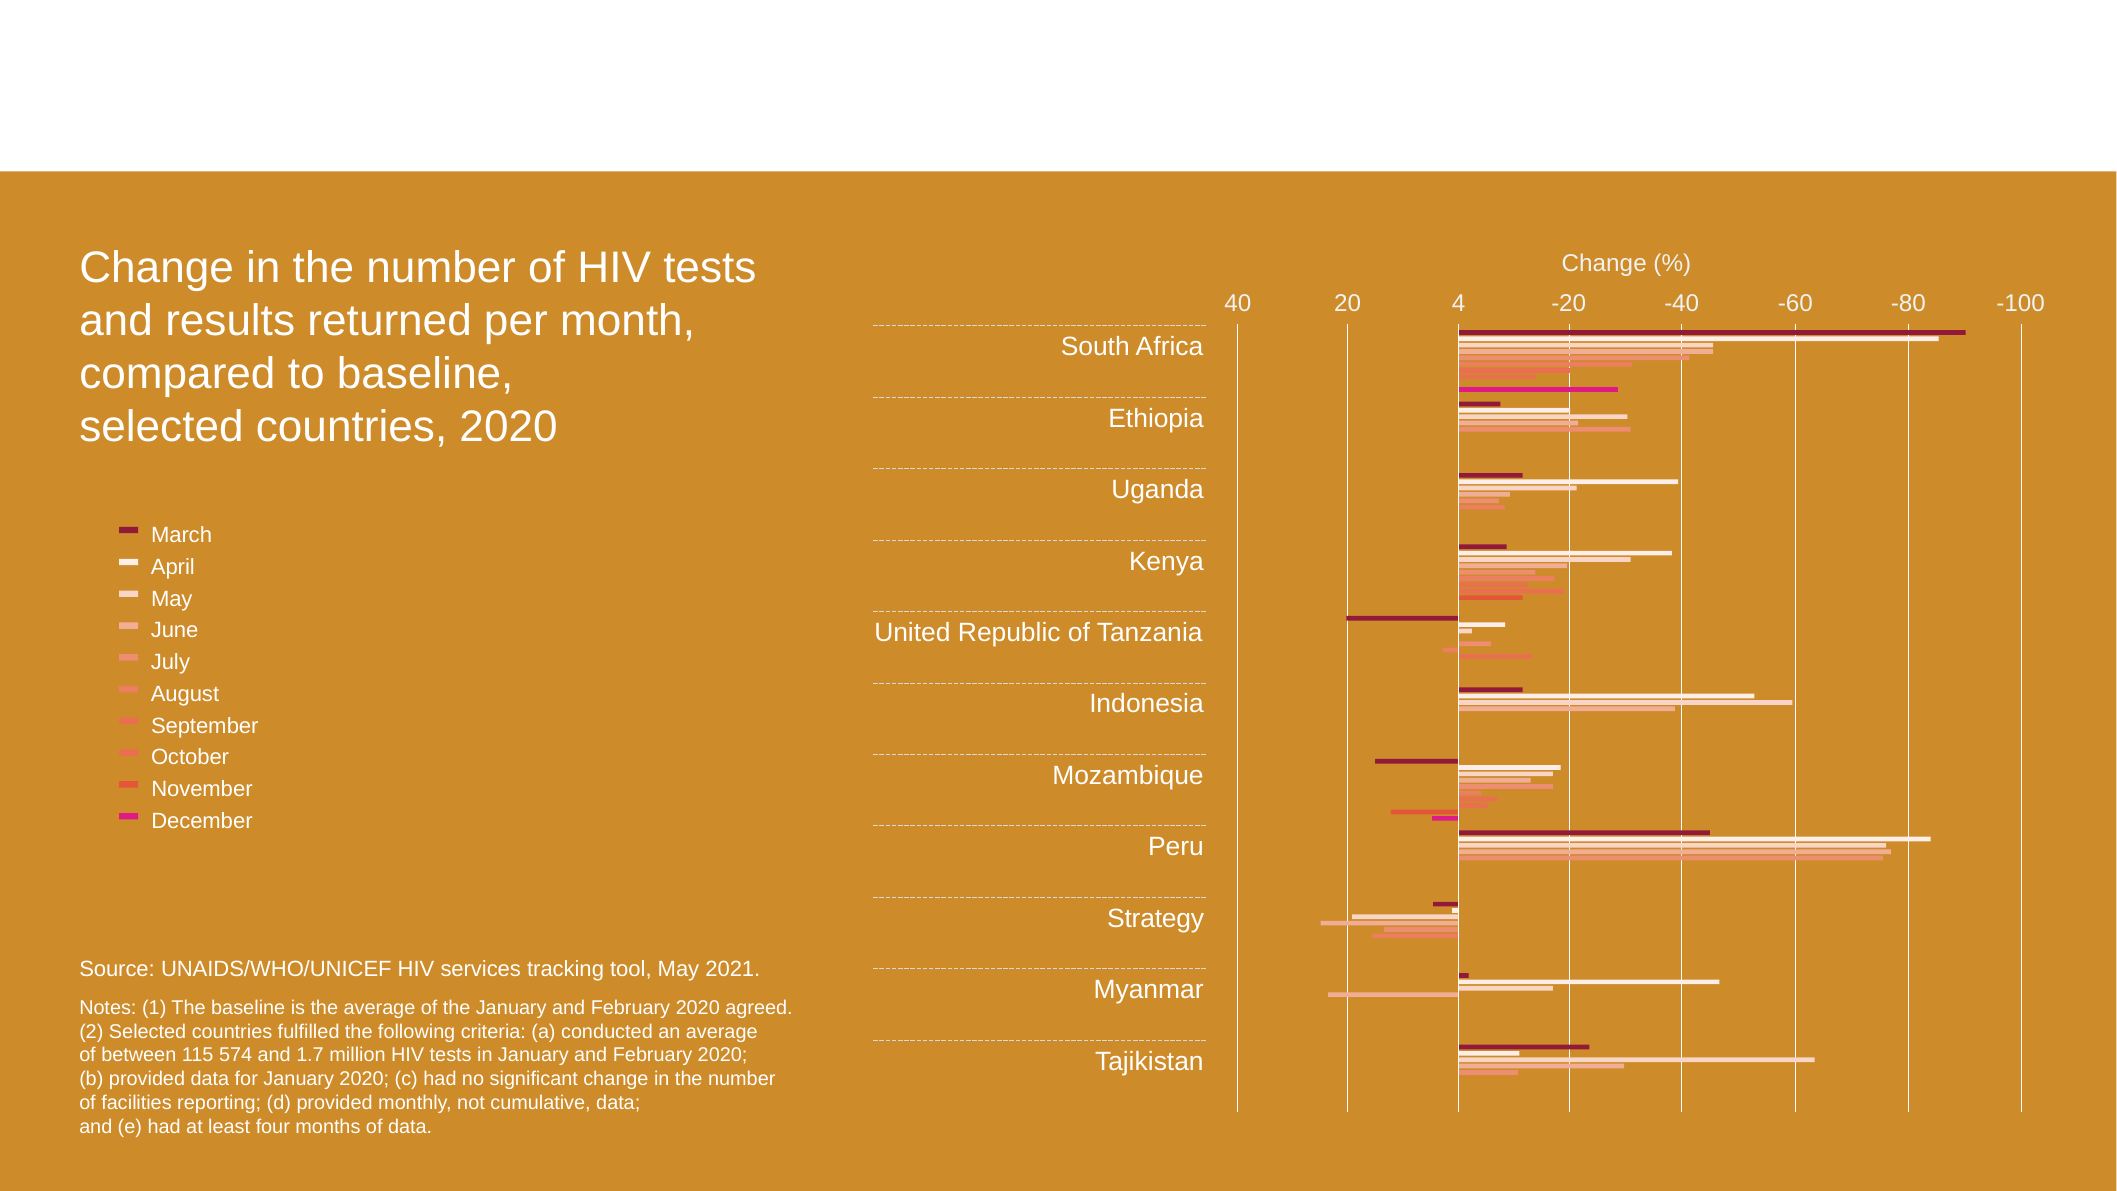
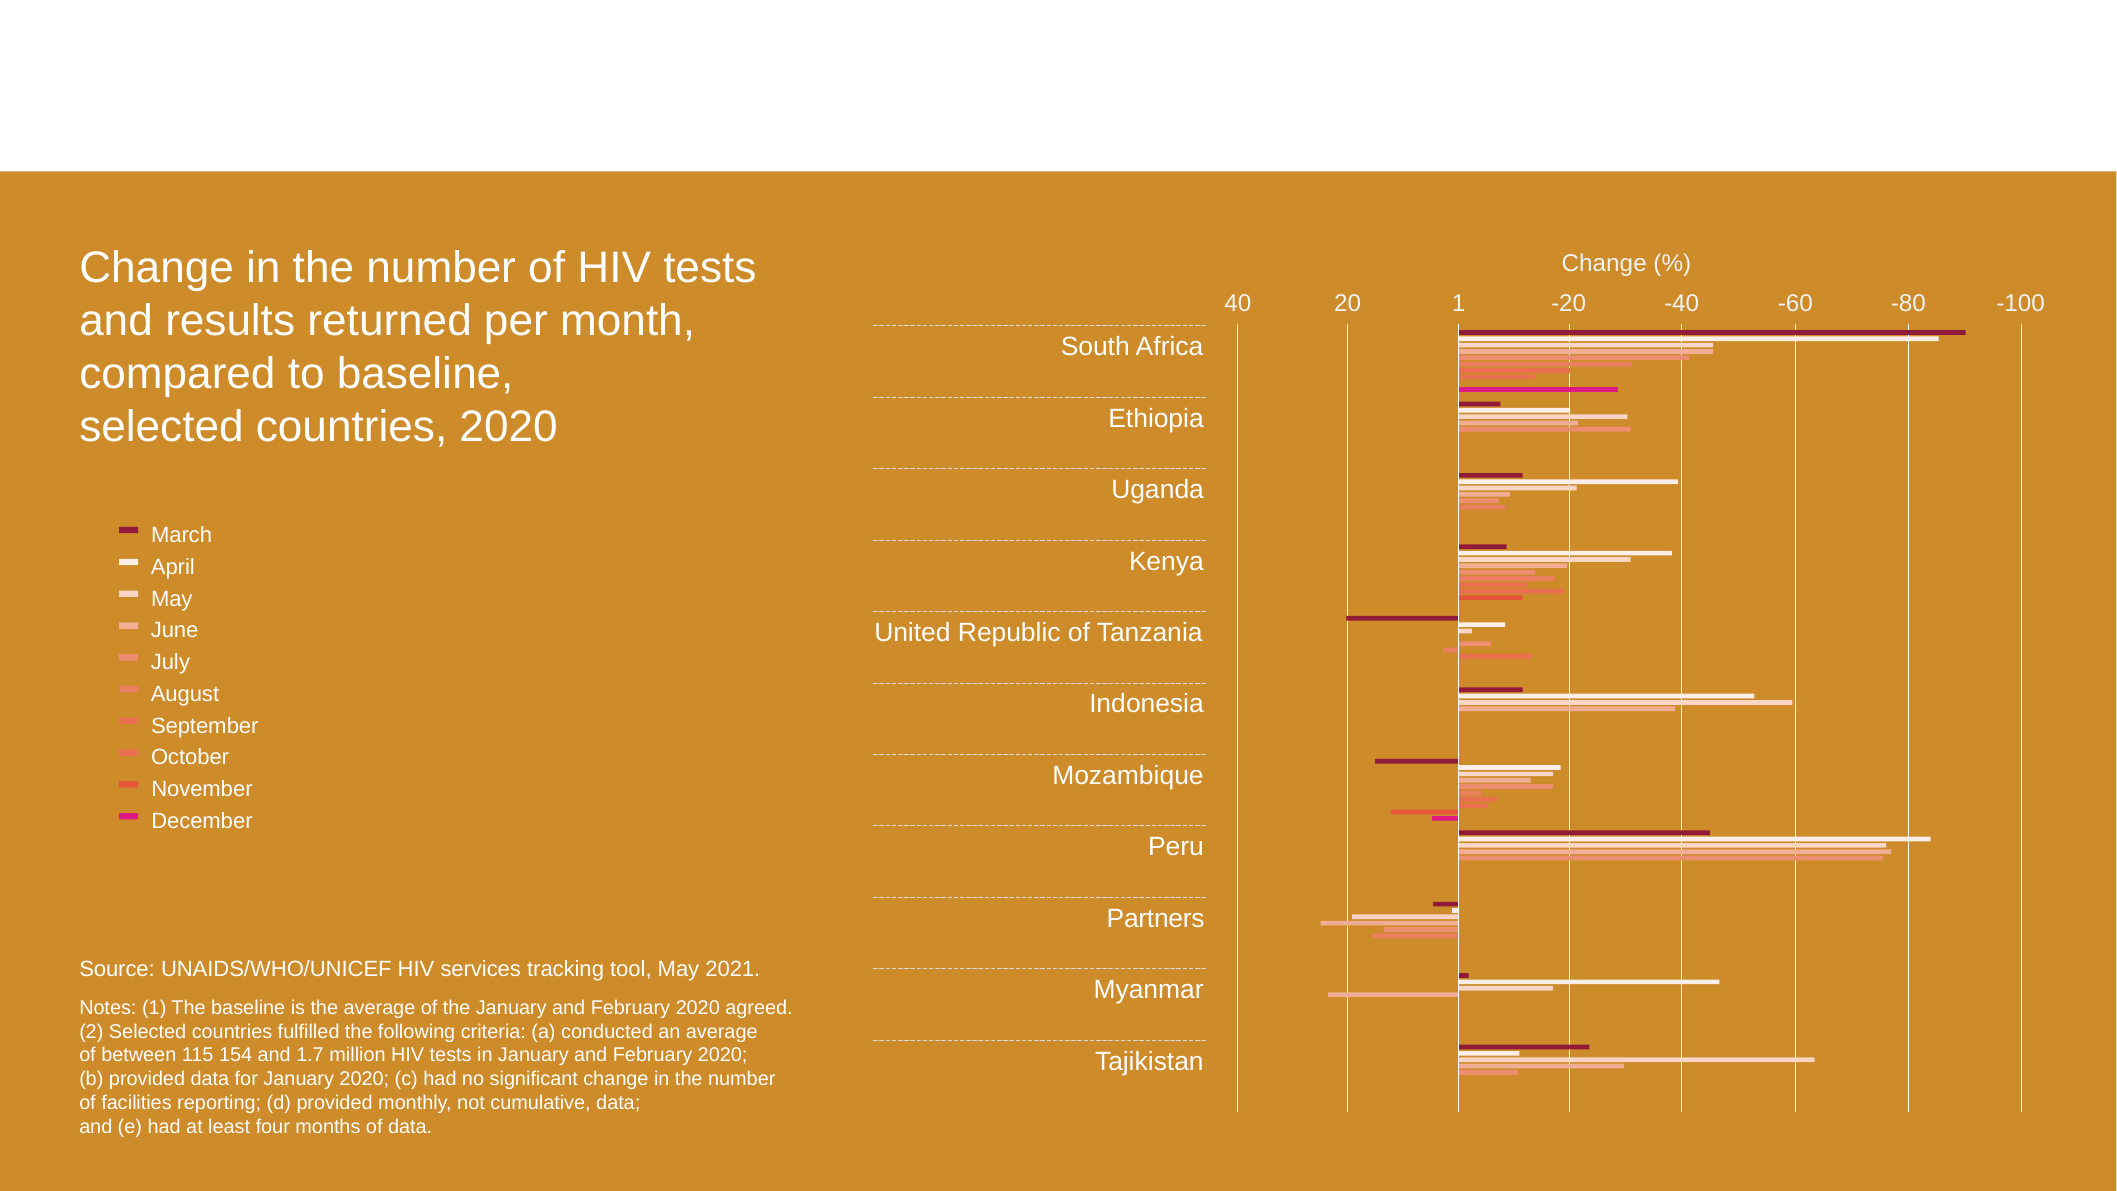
20 4: 4 -> 1 (1459, 304)
Strategy: Strategy -> Partners (1156, 918)
574: 574 -> 154 (236, 1055)
